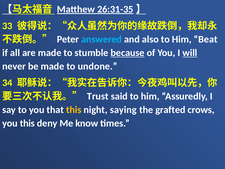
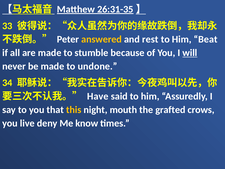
answered colour: light blue -> yellow (102, 39)
also: also -> rest (150, 39)
because underline: present -> none (128, 53)
Trust: Trust -> Have (98, 96)
saying: saying -> mouth (123, 110)
you this: this -> live (27, 123)
